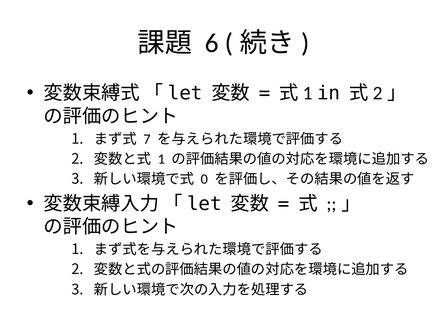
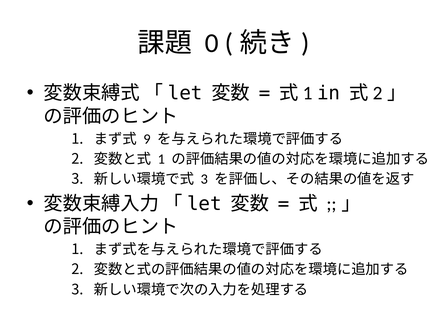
6: 6 -> 0 (212, 43)
7: 7 -> 9 (147, 139)
0: 0 -> 3 (204, 179)
